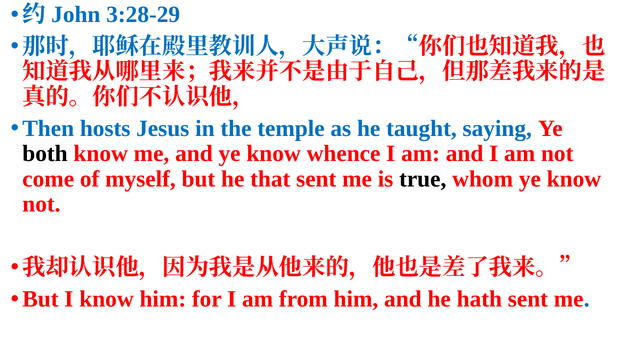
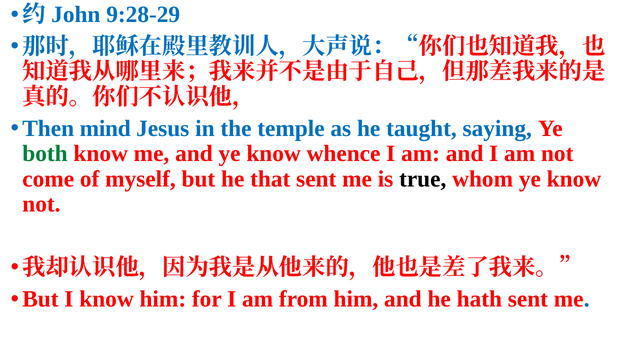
3:28-29: 3:28-29 -> 9:28-29 (143, 15)
hosts: hosts -> mind (105, 129)
both colour: black -> green (45, 154)
